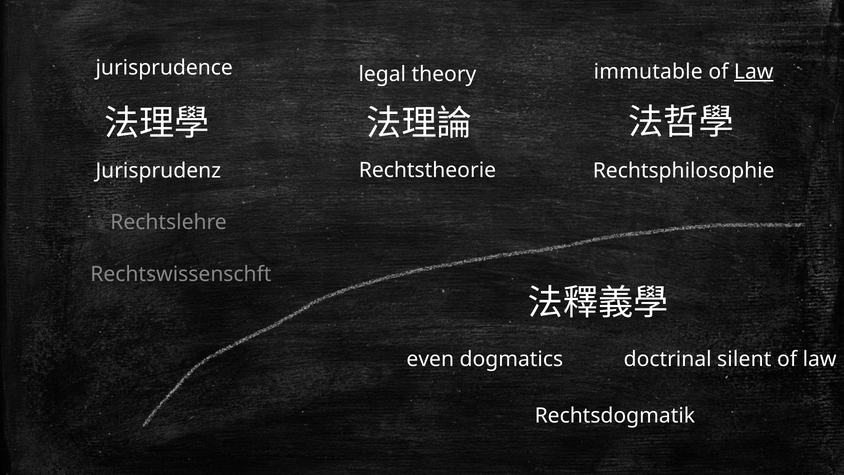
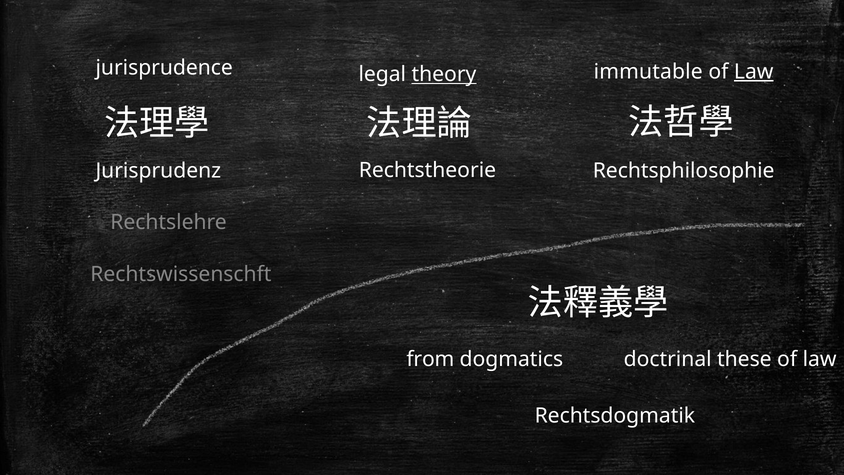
theory underline: none -> present (444, 74)
even: even -> from (430, 359)
silent: silent -> these (744, 359)
